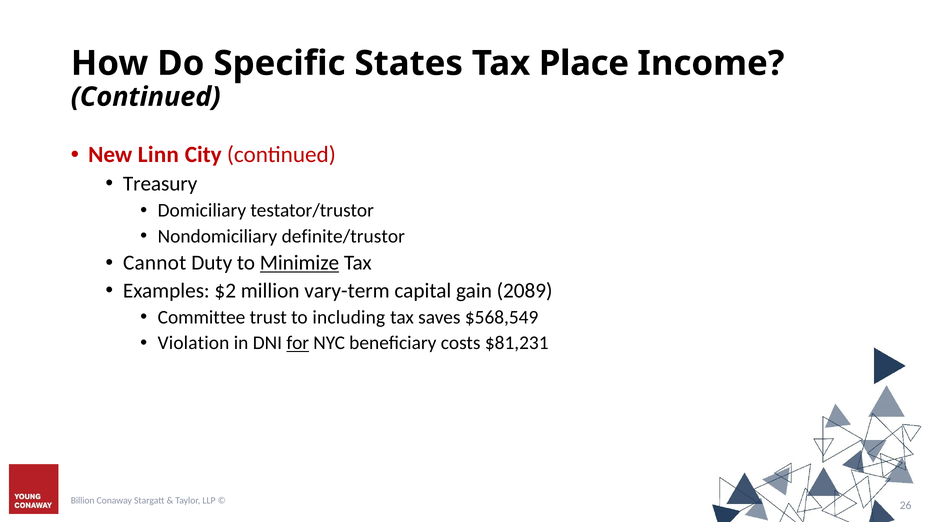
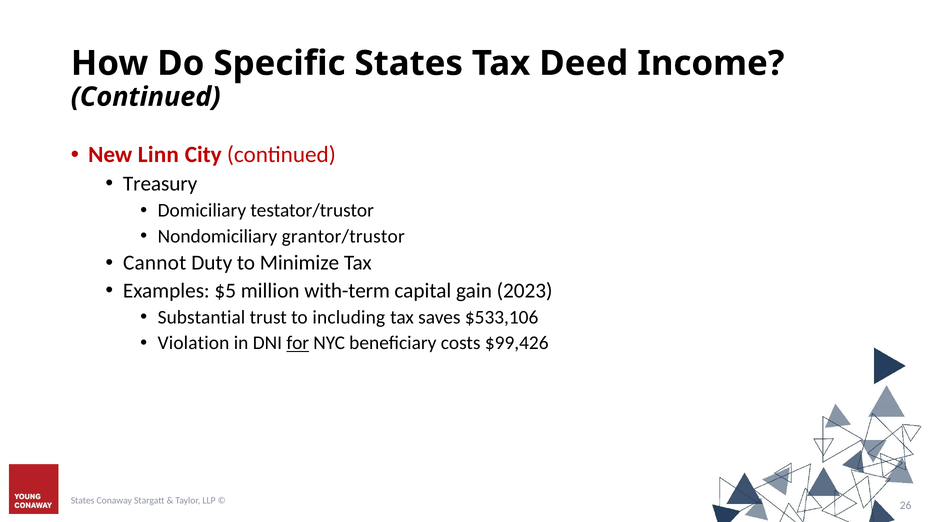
Place: Place -> Deed (584, 63)
definite/trustor: definite/trustor -> grantor/trustor (343, 236)
Minimize underline: present -> none (300, 263)
$2: $2 -> $5 (225, 291)
vary-term: vary-term -> with-term (347, 291)
2089: 2089 -> 2023 (525, 291)
Committee: Committee -> Substantial (202, 317)
$568,549: $568,549 -> $533,106 (502, 317)
$81,231: $81,231 -> $99,426 (517, 343)
Billion: Billion -> States (83, 501)
